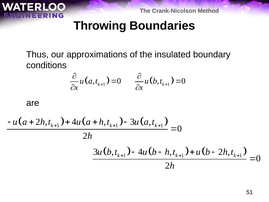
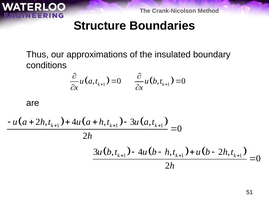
Throwing: Throwing -> Structure (100, 26)
